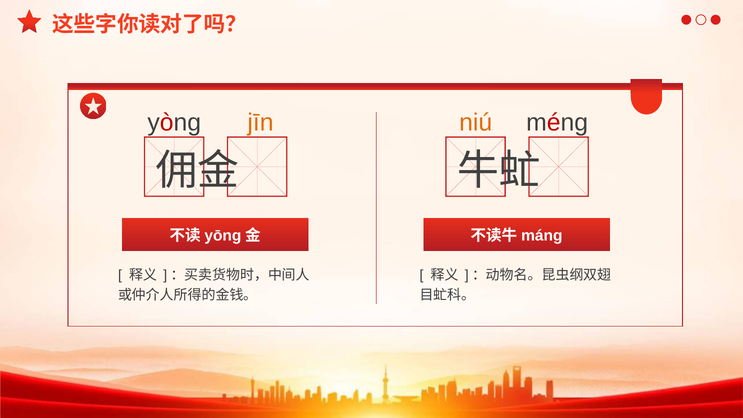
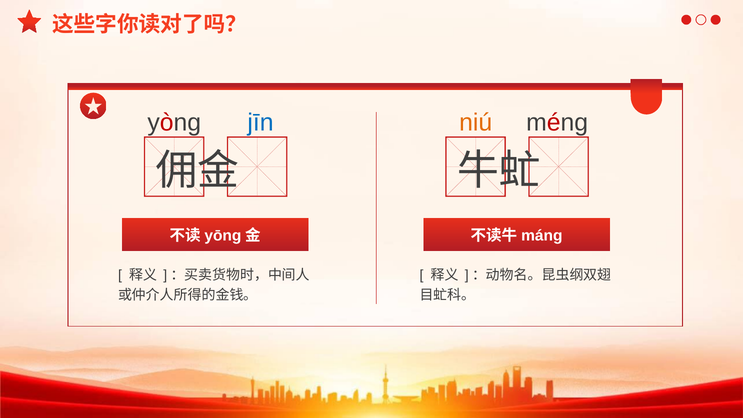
jīn colour: orange -> blue (261, 123)
